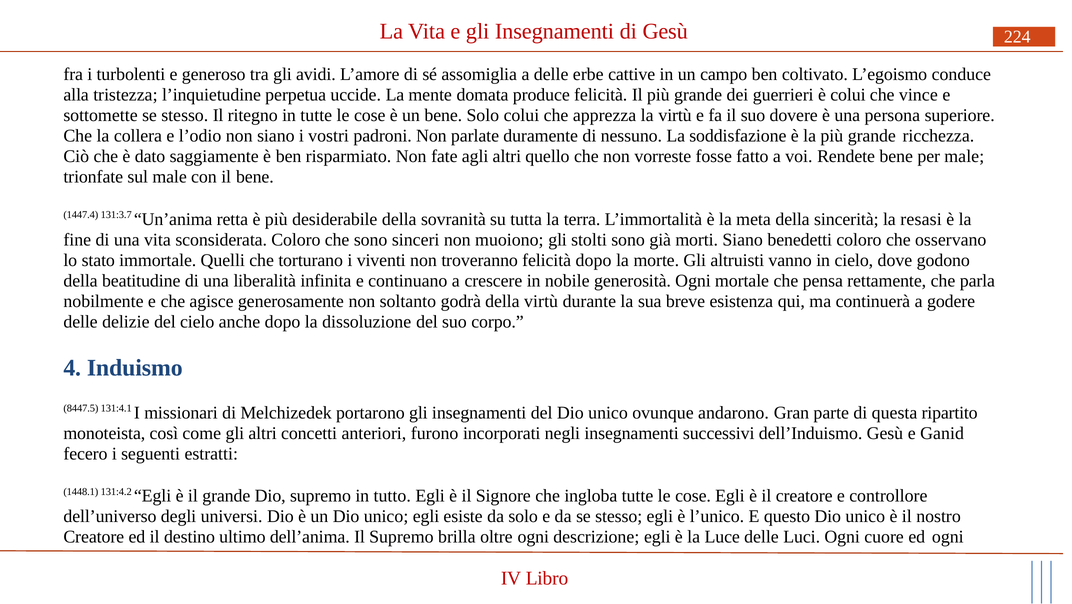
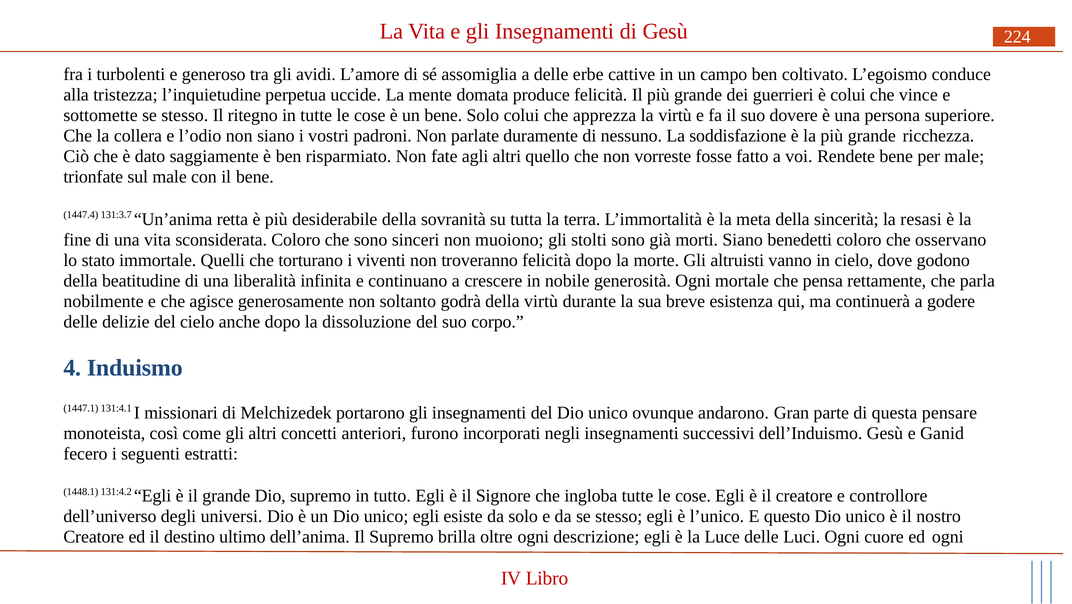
8447.5: 8447.5 -> 1447.1 (81, 408)
ripartito: ripartito -> pensare (949, 412)
